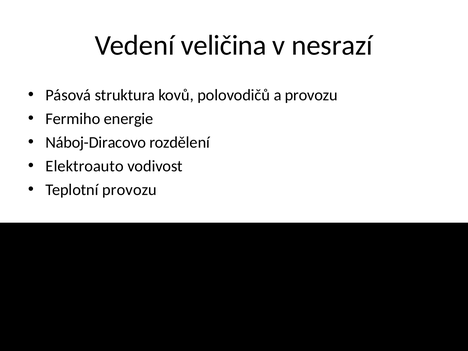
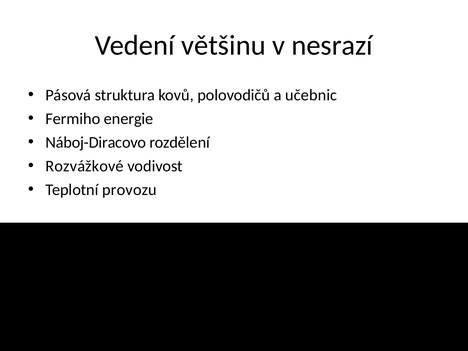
veličina: veličina -> většinu (223, 45)
a provozu: provozu -> učebnic (311, 95)
Elektroauto: Elektroauto -> Rozvážkové (85, 166)
